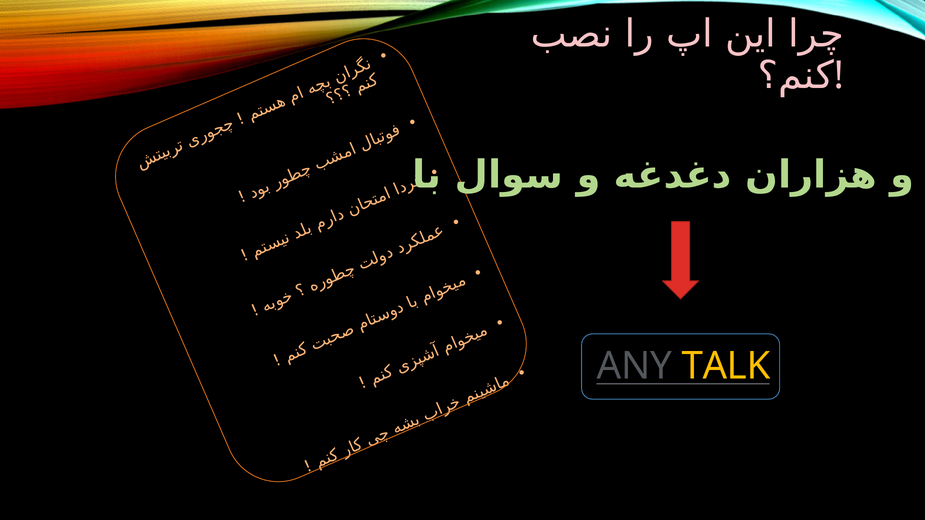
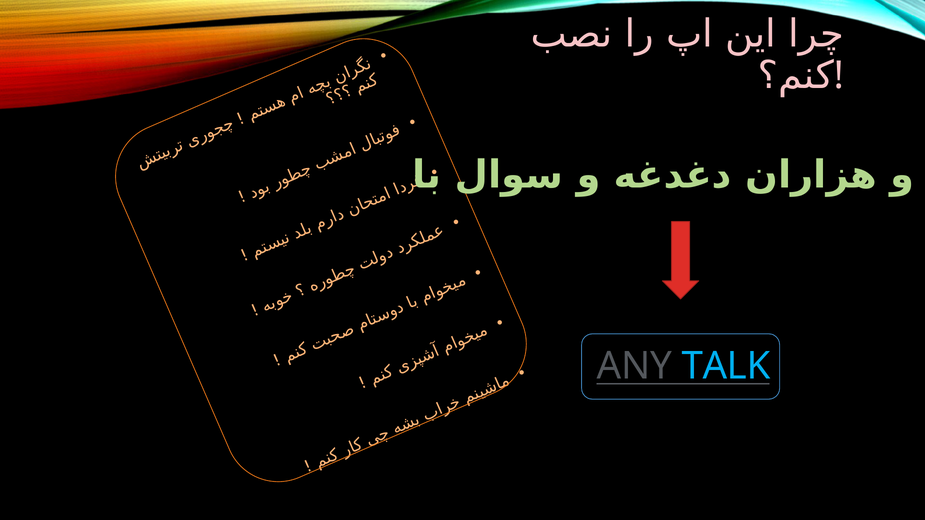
TALK colour: yellow -> light blue (726, 366)
